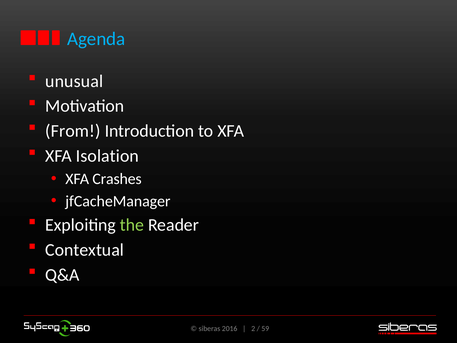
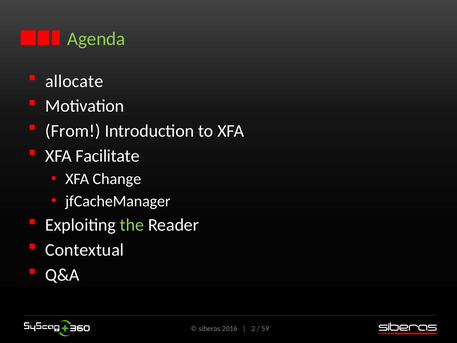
Agenda colour: light blue -> light green (96, 39)
unusual: unusual -> allocate (74, 81)
Isolation: Isolation -> Facilitate (108, 156)
Crashes: Crashes -> Change (117, 179)
